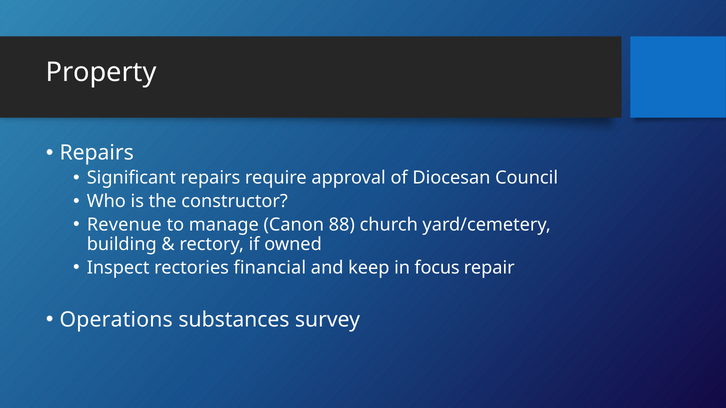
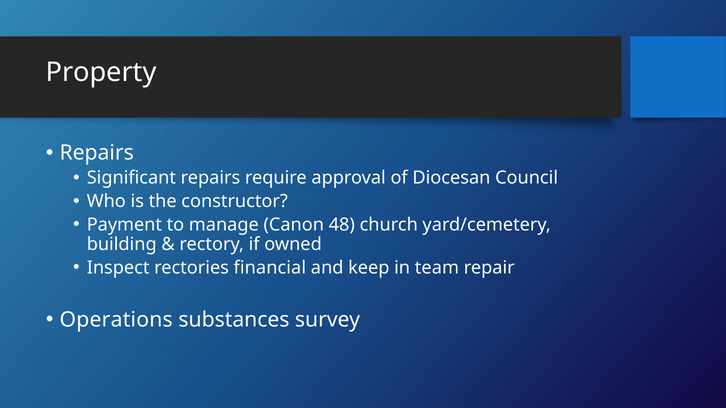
Revenue: Revenue -> Payment (124, 225)
88: 88 -> 48 (342, 225)
focus: focus -> team (437, 268)
